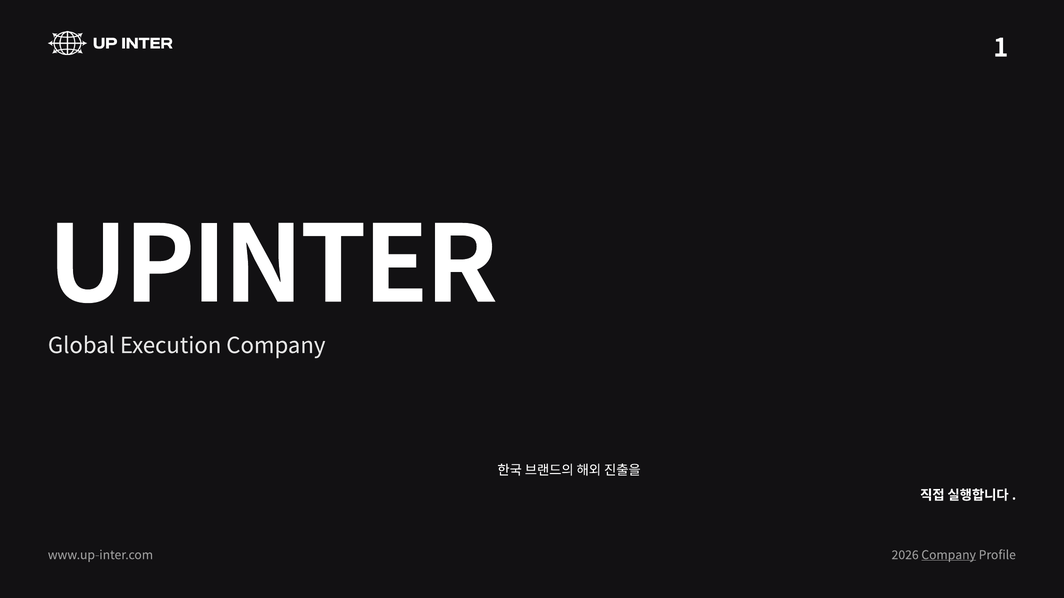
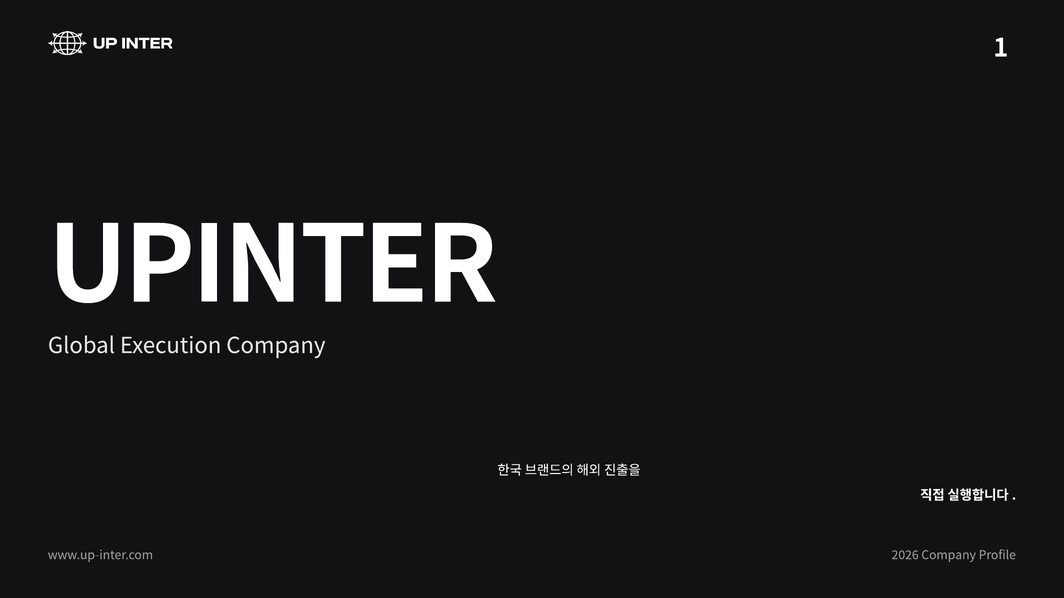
Company underline: present -> none (949, 556)
